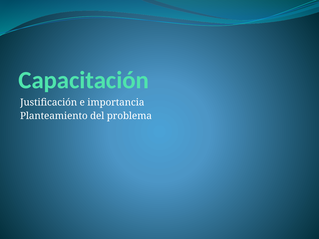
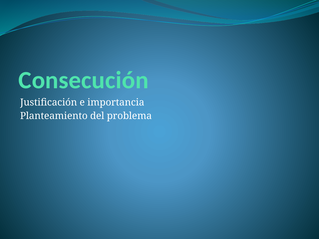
Capacitación: Capacitación -> Consecución (84, 80)
